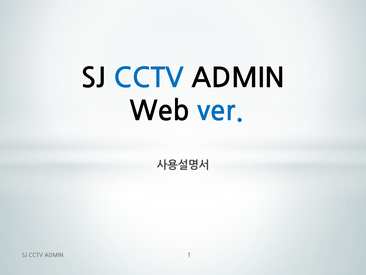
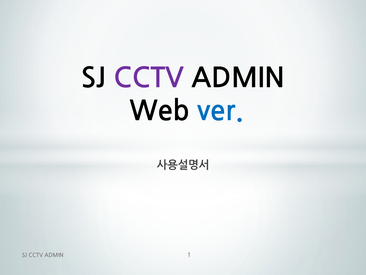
CCTV colour: blue -> purple (149, 78)
